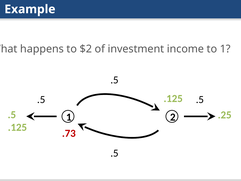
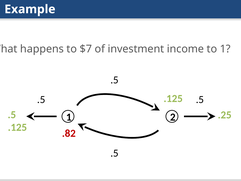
$2: $2 -> $7 (86, 49)
.73: .73 -> .82 (69, 133)
